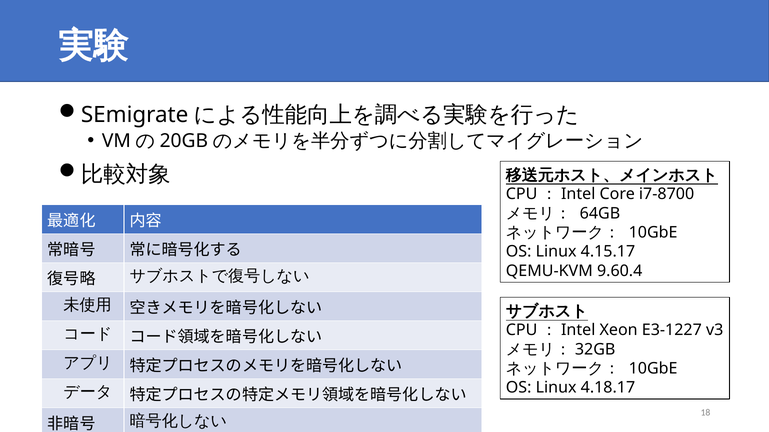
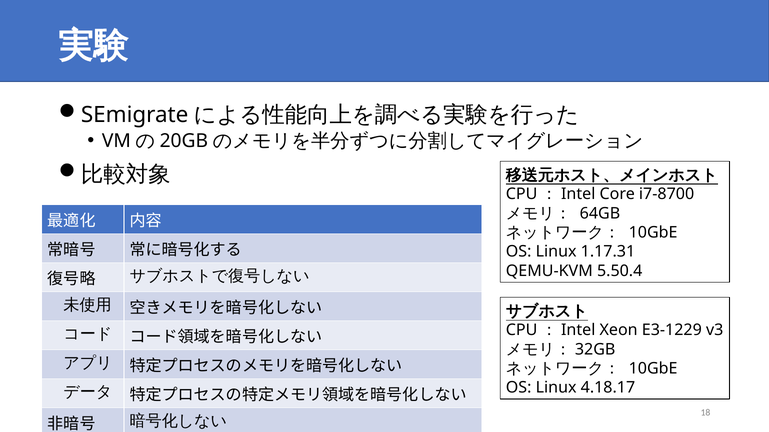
4.15.17: 4.15.17 -> 1.17.31 (608, 252)
9.60.4: 9.60.4 -> 5.50.4 (620, 271)
E3-1227: E3-1227 -> E3-1229 (672, 331)
